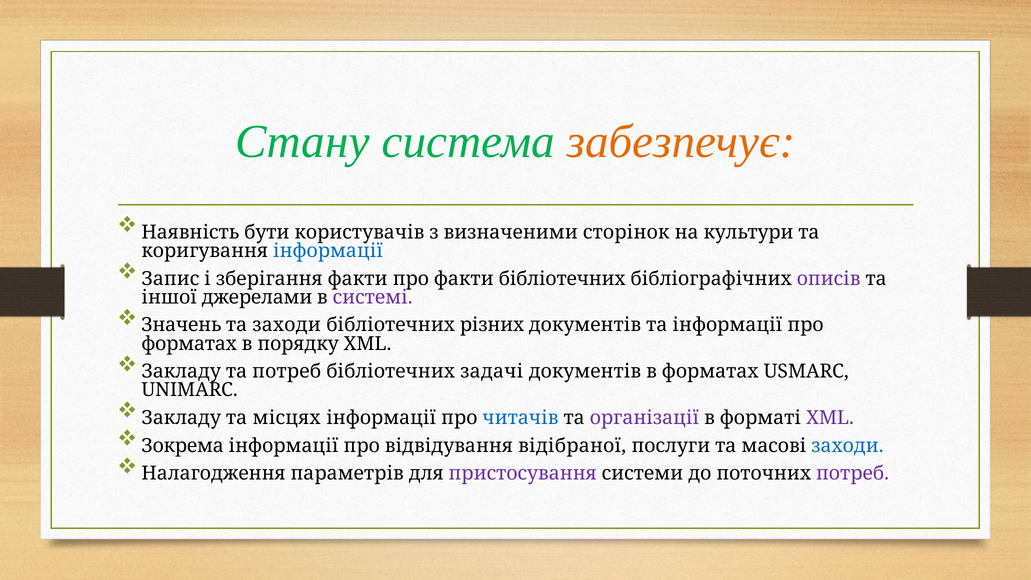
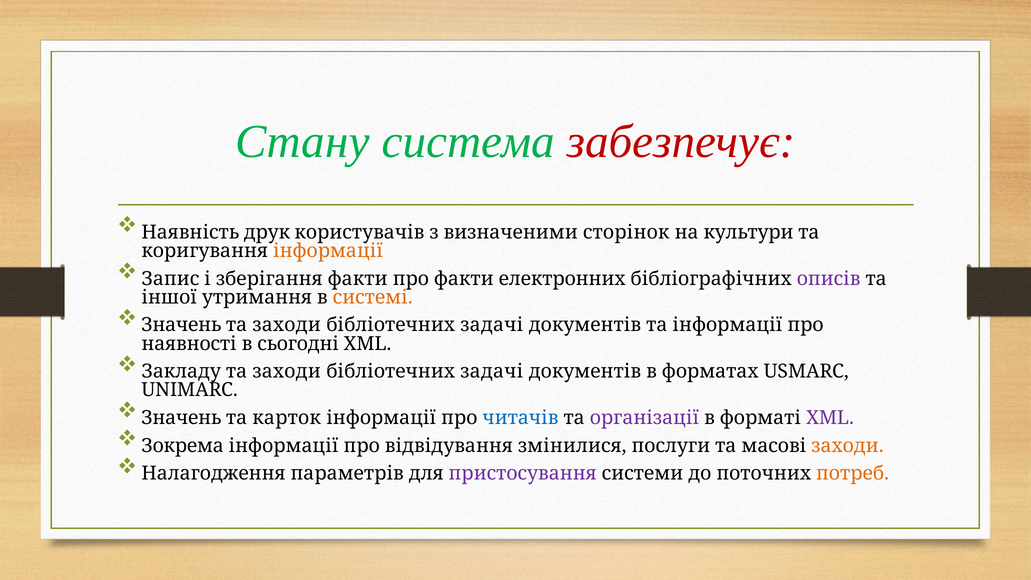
забезпечує colour: orange -> red (681, 141)
бути: бути -> друк (267, 232)
інформації colour: blue -> orange (328, 251)
факти бібліотечних: бібліотечних -> електронних (562, 279)
джерелами: джерелами -> утримання (257, 297)
системі colour: purple -> orange (373, 297)
різних: різних -> задачі (492, 325)
форматах: форматах -> наявності (189, 344)
порядку: порядку -> сьогодні (298, 344)
потреб: потреб -> заходи (287, 371)
Закладу: Закладу -> Значень (181, 418)
місцях: місцях -> карток (287, 418)
відібраної: відібраної -> змінилися (572, 446)
заходи colour: blue -> orange (847, 446)
потреб colour: purple -> orange (853, 474)
